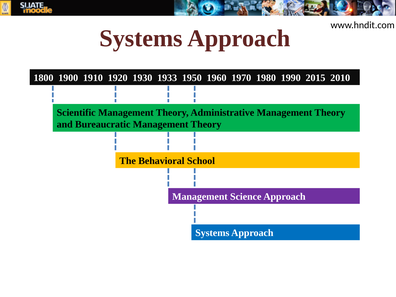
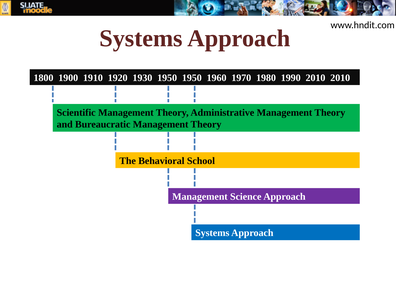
1930 1933: 1933 -> 1950 (167, 78)
1990 2015: 2015 -> 2010 (315, 78)
